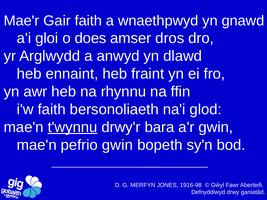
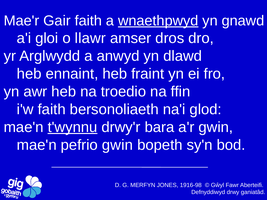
wnaethpwyd underline: none -> present (158, 21)
does: does -> llawr (90, 38)
rhynnu: rhynnu -> troedio (123, 92)
